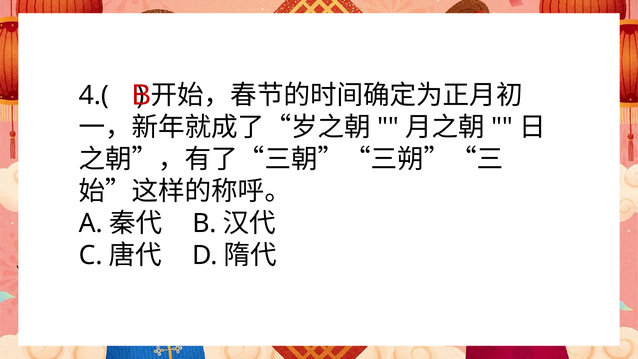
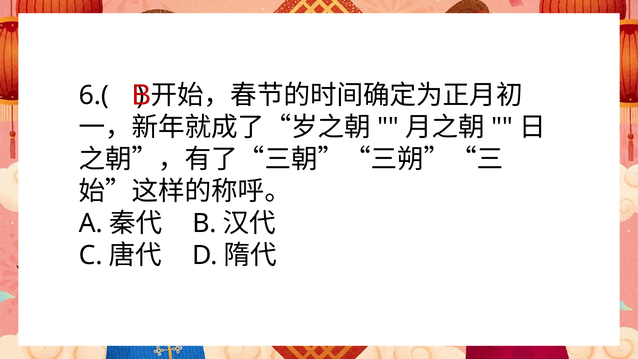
4.(: 4.( -> 6.( (94, 96)
